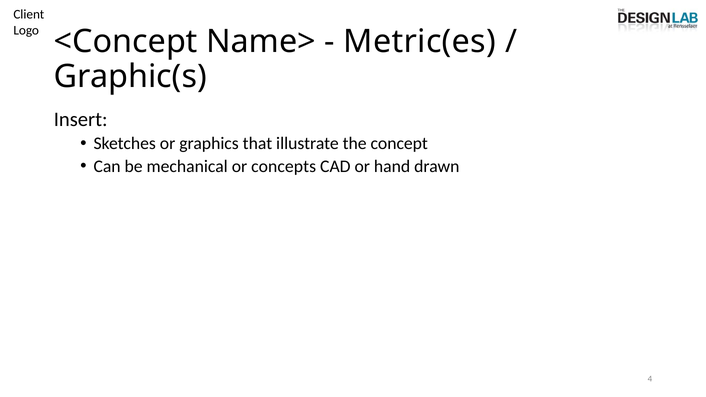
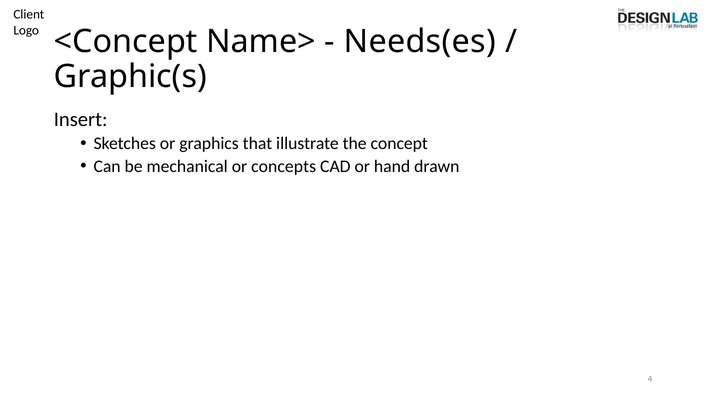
Metric(es: Metric(es -> Needs(es (420, 42)
